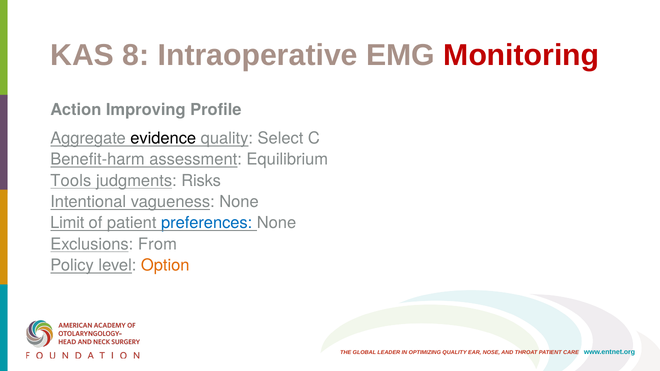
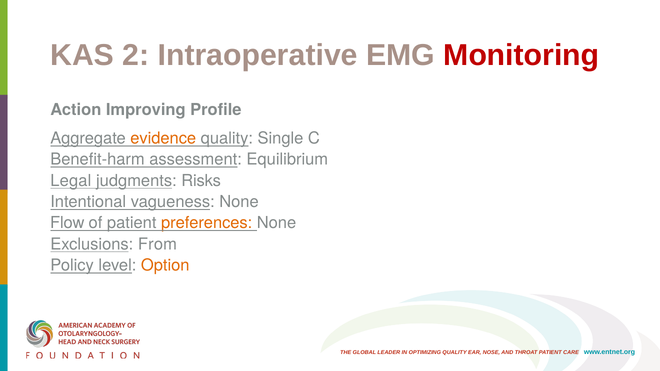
8: 8 -> 2 (136, 55)
evidence colour: black -> orange (163, 138)
Select: Select -> Single (280, 138)
Tools: Tools -> Legal (71, 181)
Limit: Limit -> Flow (67, 223)
preferences colour: blue -> orange (207, 223)
